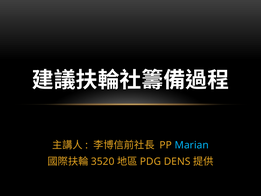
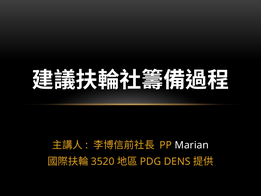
Marian colour: light blue -> white (192, 145)
